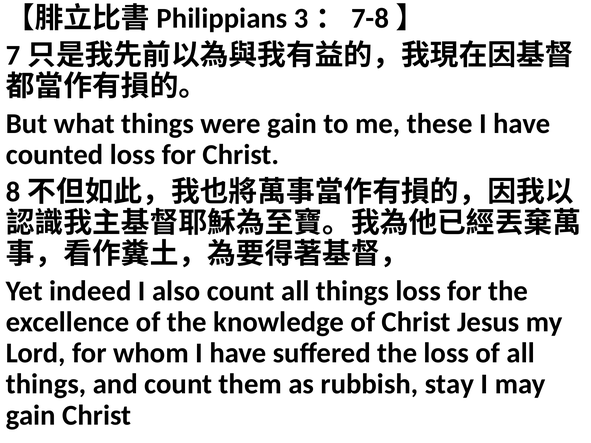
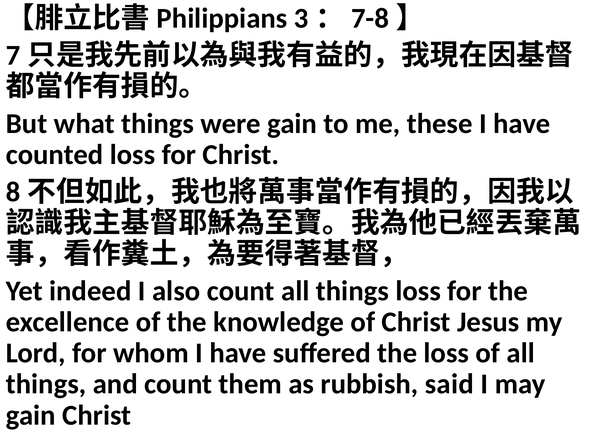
stay: stay -> said (449, 384)
